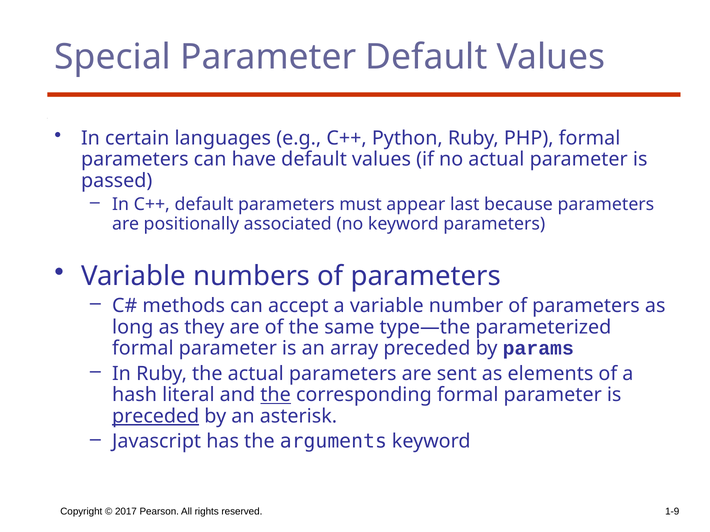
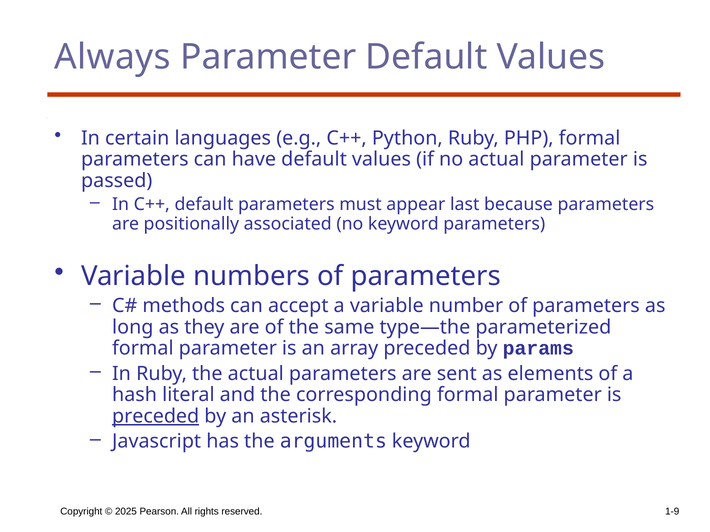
Special: Special -> Always (113, 57)
the underline: present -> none (276, 395)
2017: 2017 -> 2025 (126, 512)
